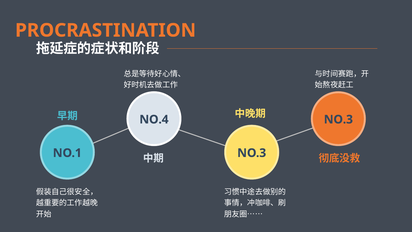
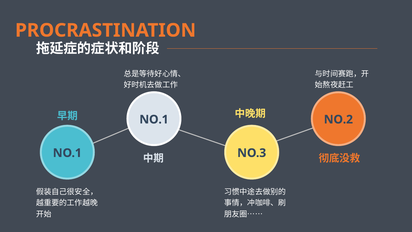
NO.4: NO.4 -> NO.1 (154, 119)
NO.3: NO.3 -> NO.2 (338, 119)
